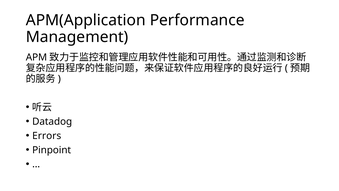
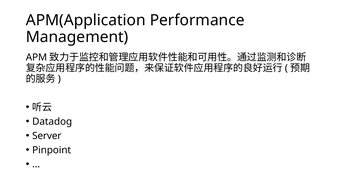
Errors: Errors -> Server (47, 136)
